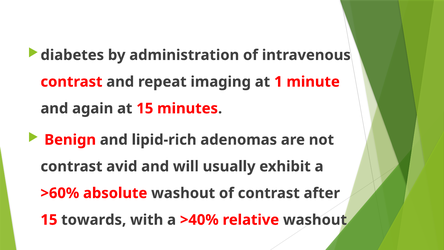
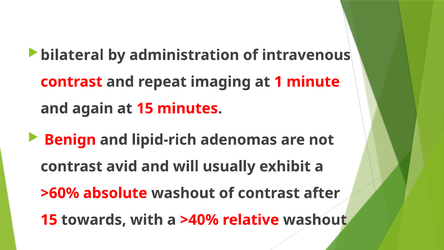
diabetes: diabetes -> bilateral (72, 55)
